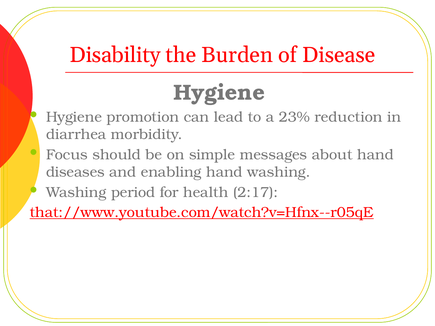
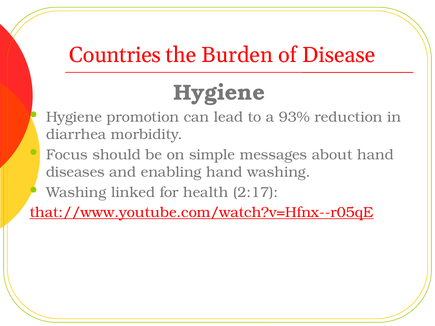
Disability: Disability -> Countries (115, 55)
23%: 23% -> 93% (295, 117)
period: period -> linked (133, 192)
